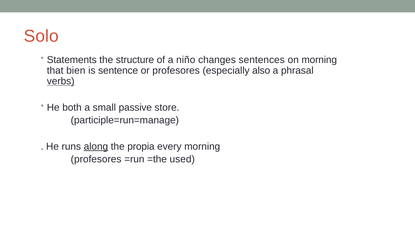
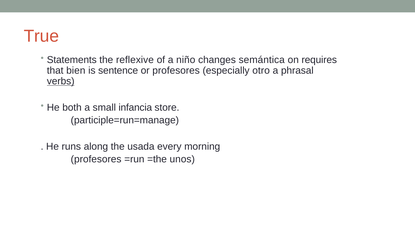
Solo: Solo -> True (41, 36)
structure: structure -> reflexive (135, 60)
sentences: sentences -> semántica (262, 60)
on morning: morning -> requires (319, 60)
also: also -> otro (261, 71)
passive: passive -> infancia (135, 108)
along underline: present -> none (96, 147)
propia: propia -> usada (141, 147)
used: used -> unos (182, 159)
